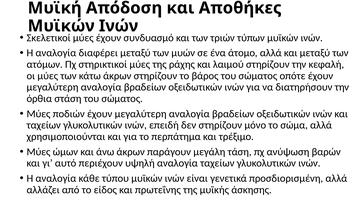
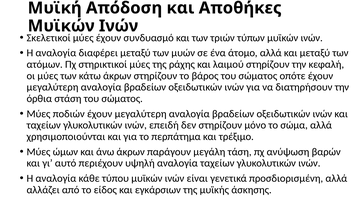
πρωτεΐνης: πρωτεΐνης -> εγκάρσιων (158, 190)
